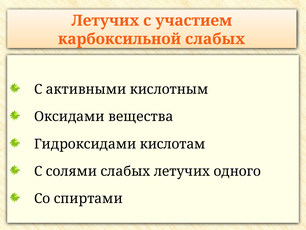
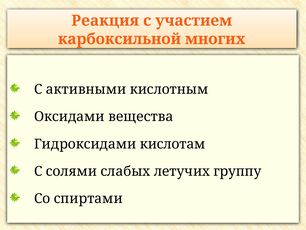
Летучих: Летучих -> Реакция (105, 21)
карбоксильной слабых: слабых -> многих (215, 39)
одного: одного -> группу (237, 171)
